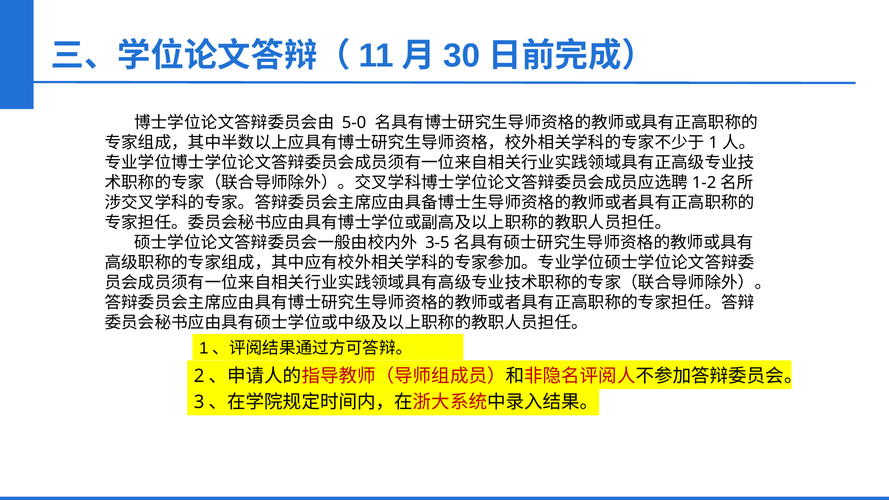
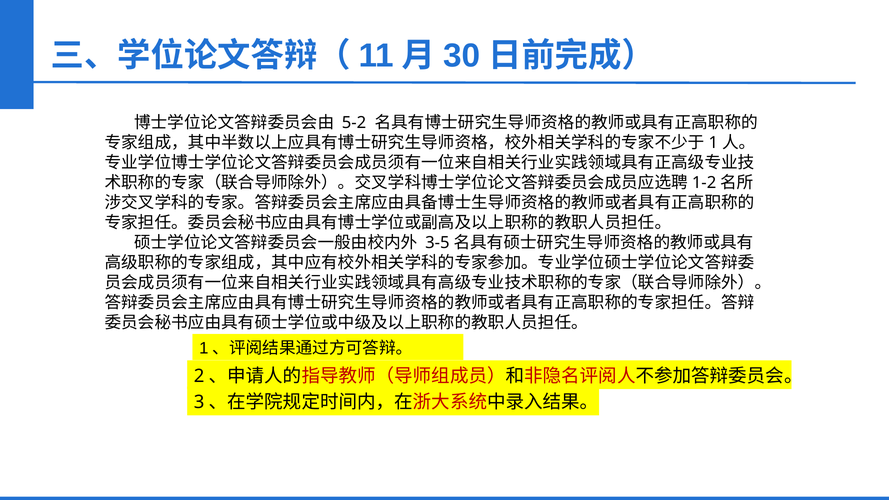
5-0: 5-0 -> 5-2 (354, 123)
